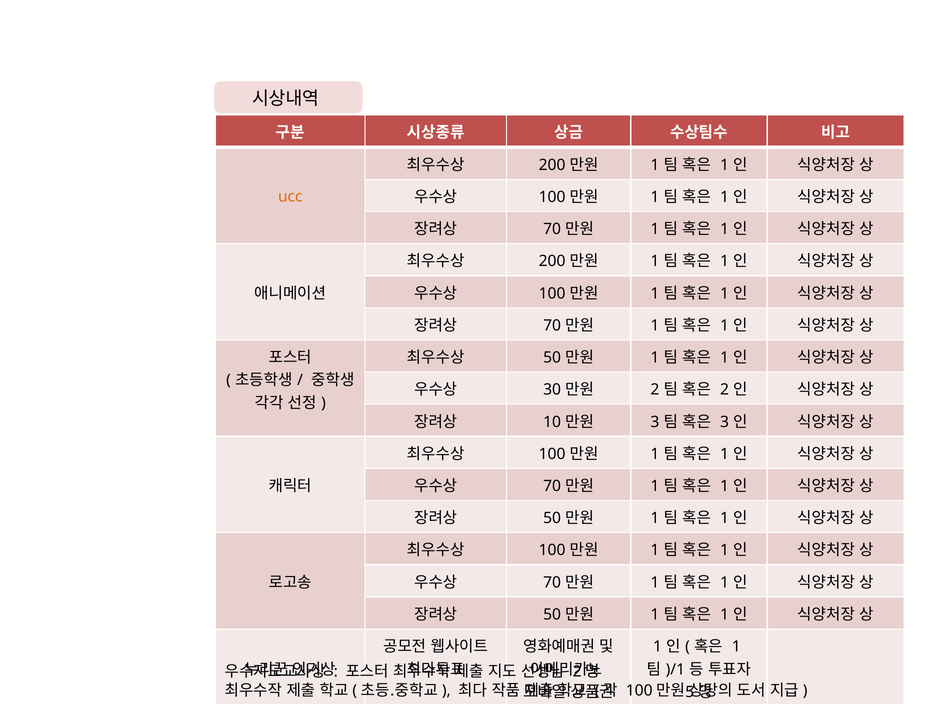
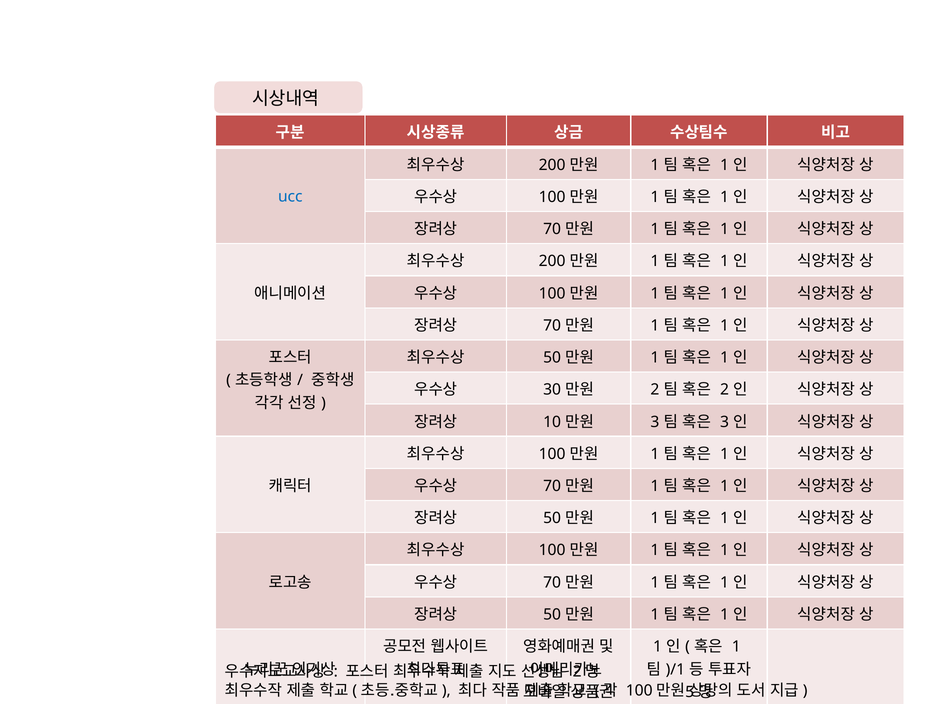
ucc colour: orange -> blue (290, 196)
